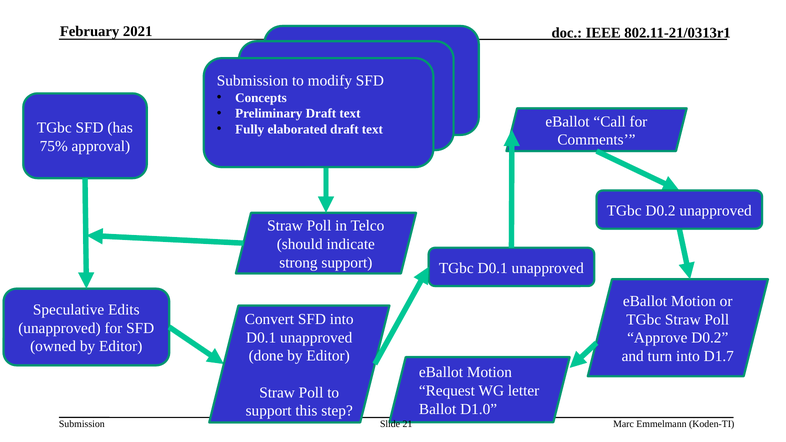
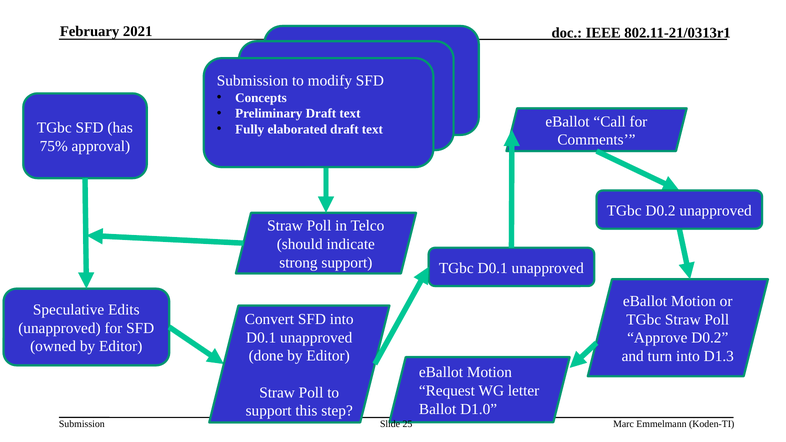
D1.7: D1.7 -> D1.3 (719, 356)
21: 21 -> 25 (407, 424)
